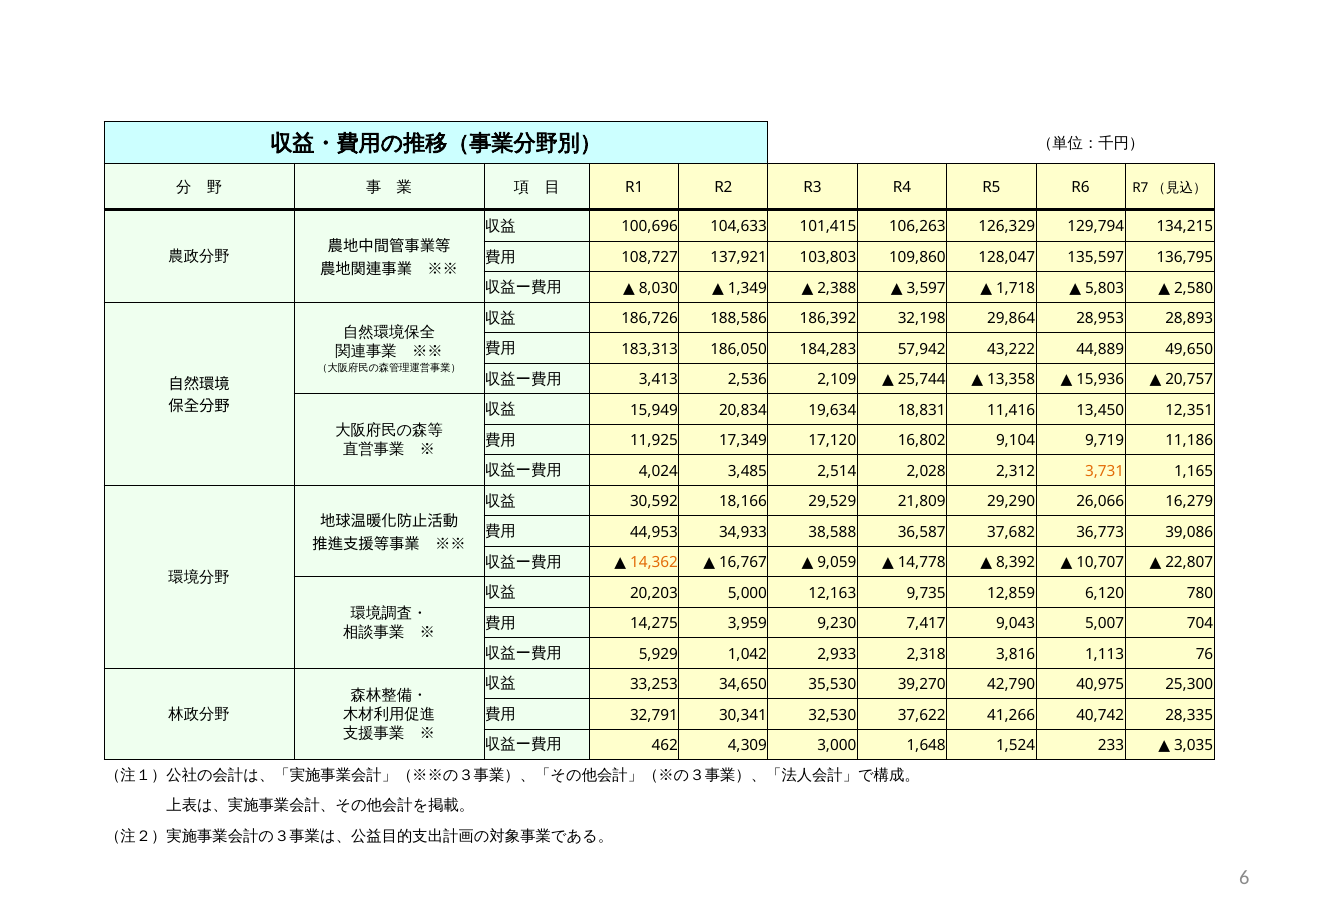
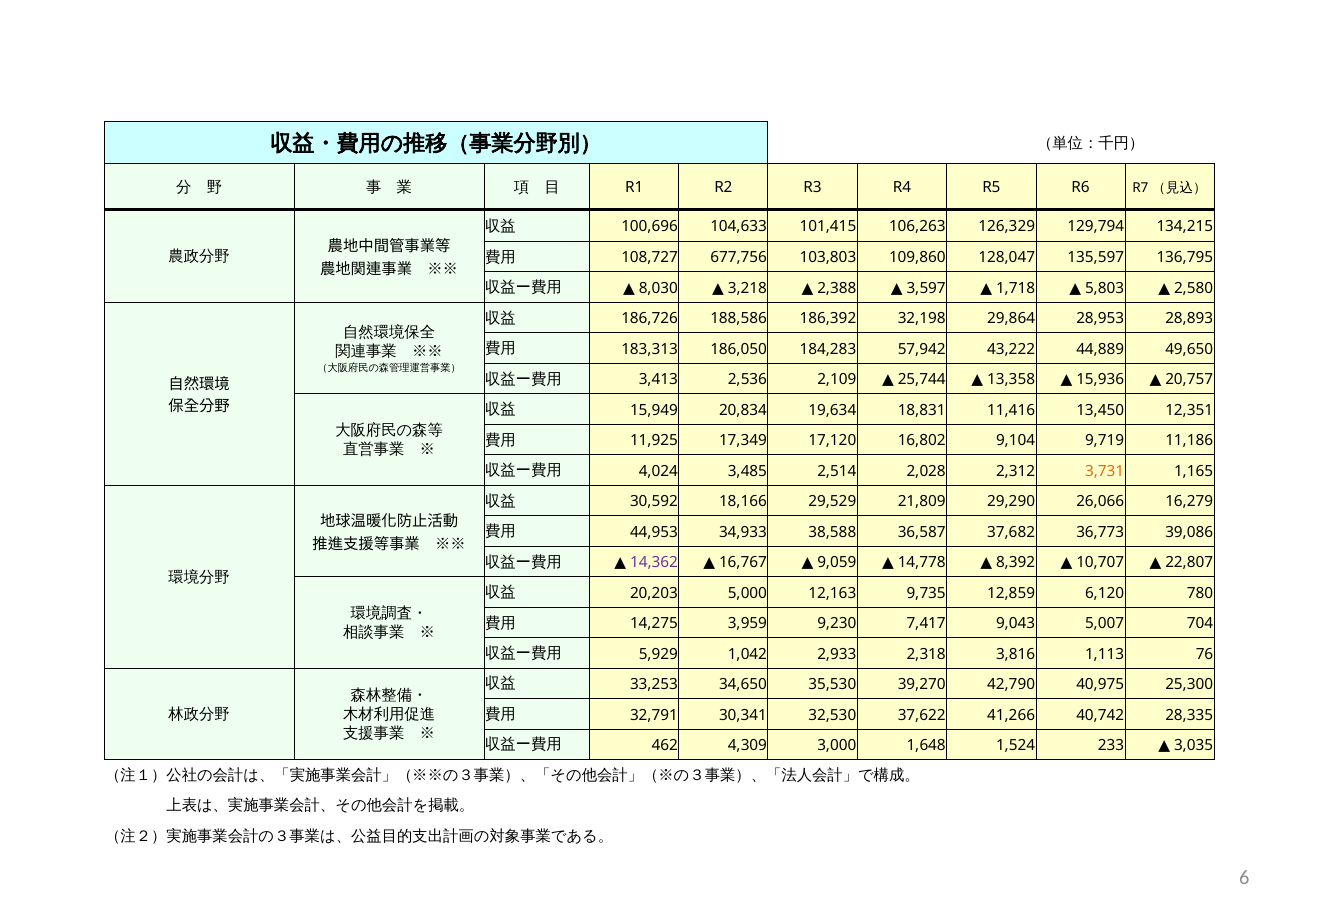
137,921: 137,921 -> 677,756 (739, 258)
1,349: 1,349 -> 3,218 (747, 289)
14,362 colour: orange -> purple (654, 563)
